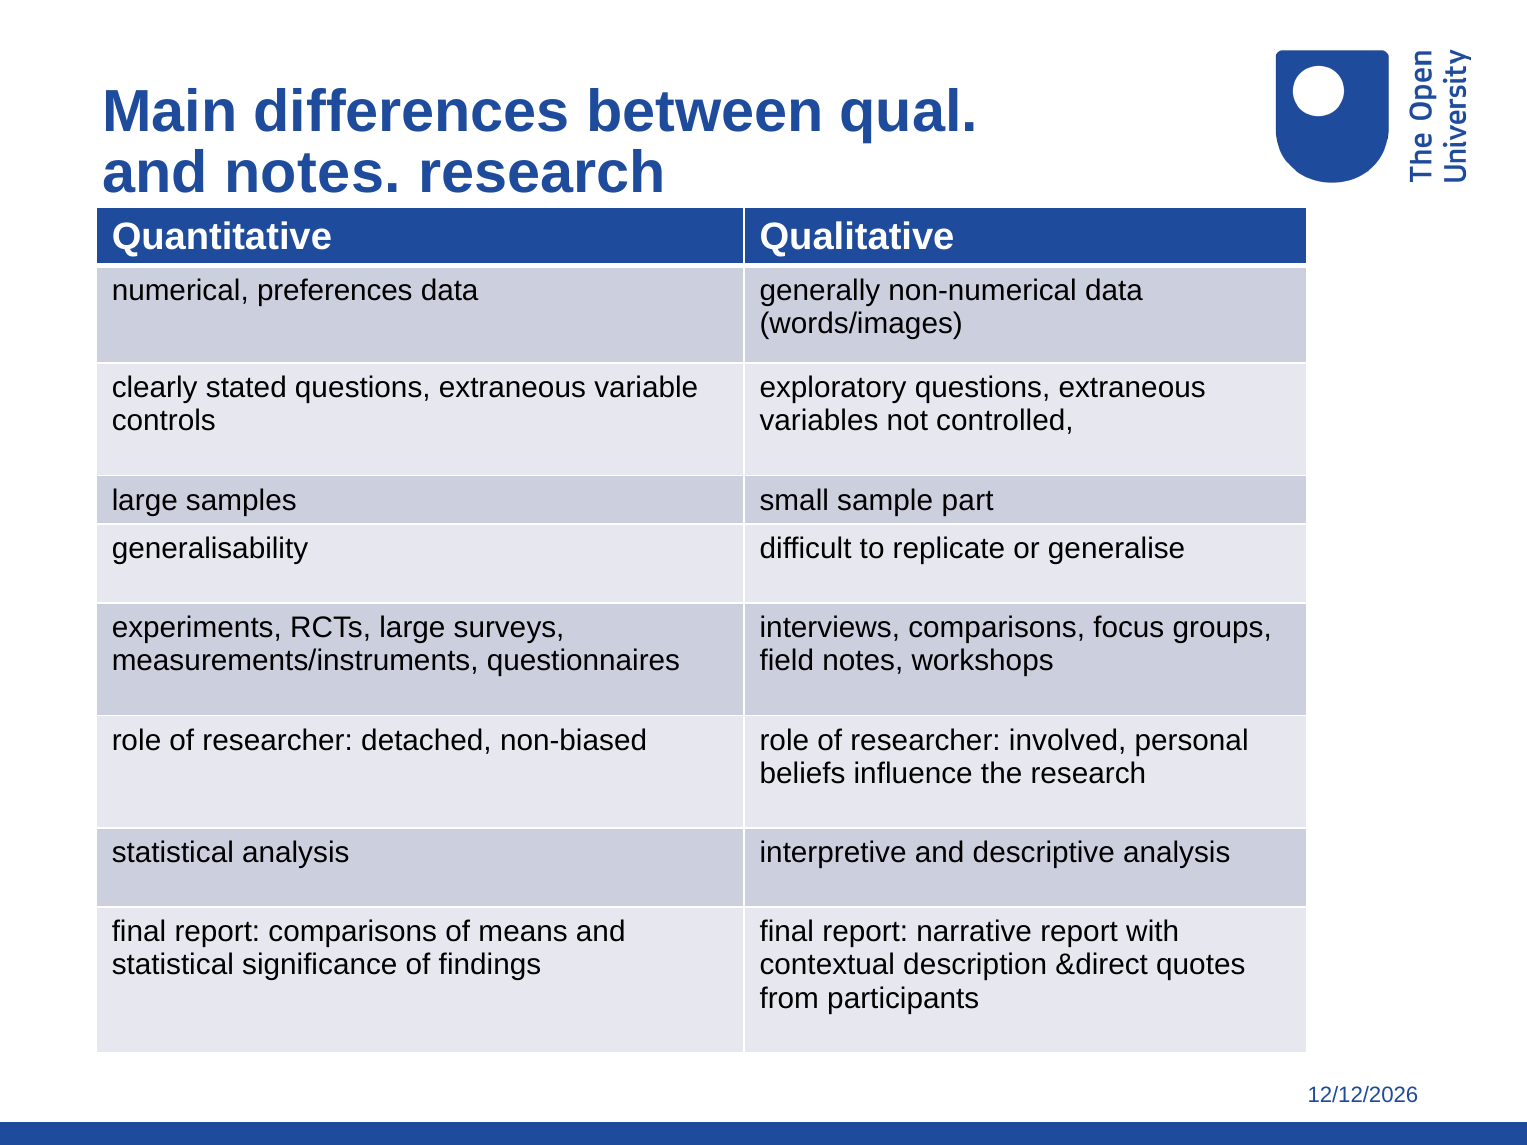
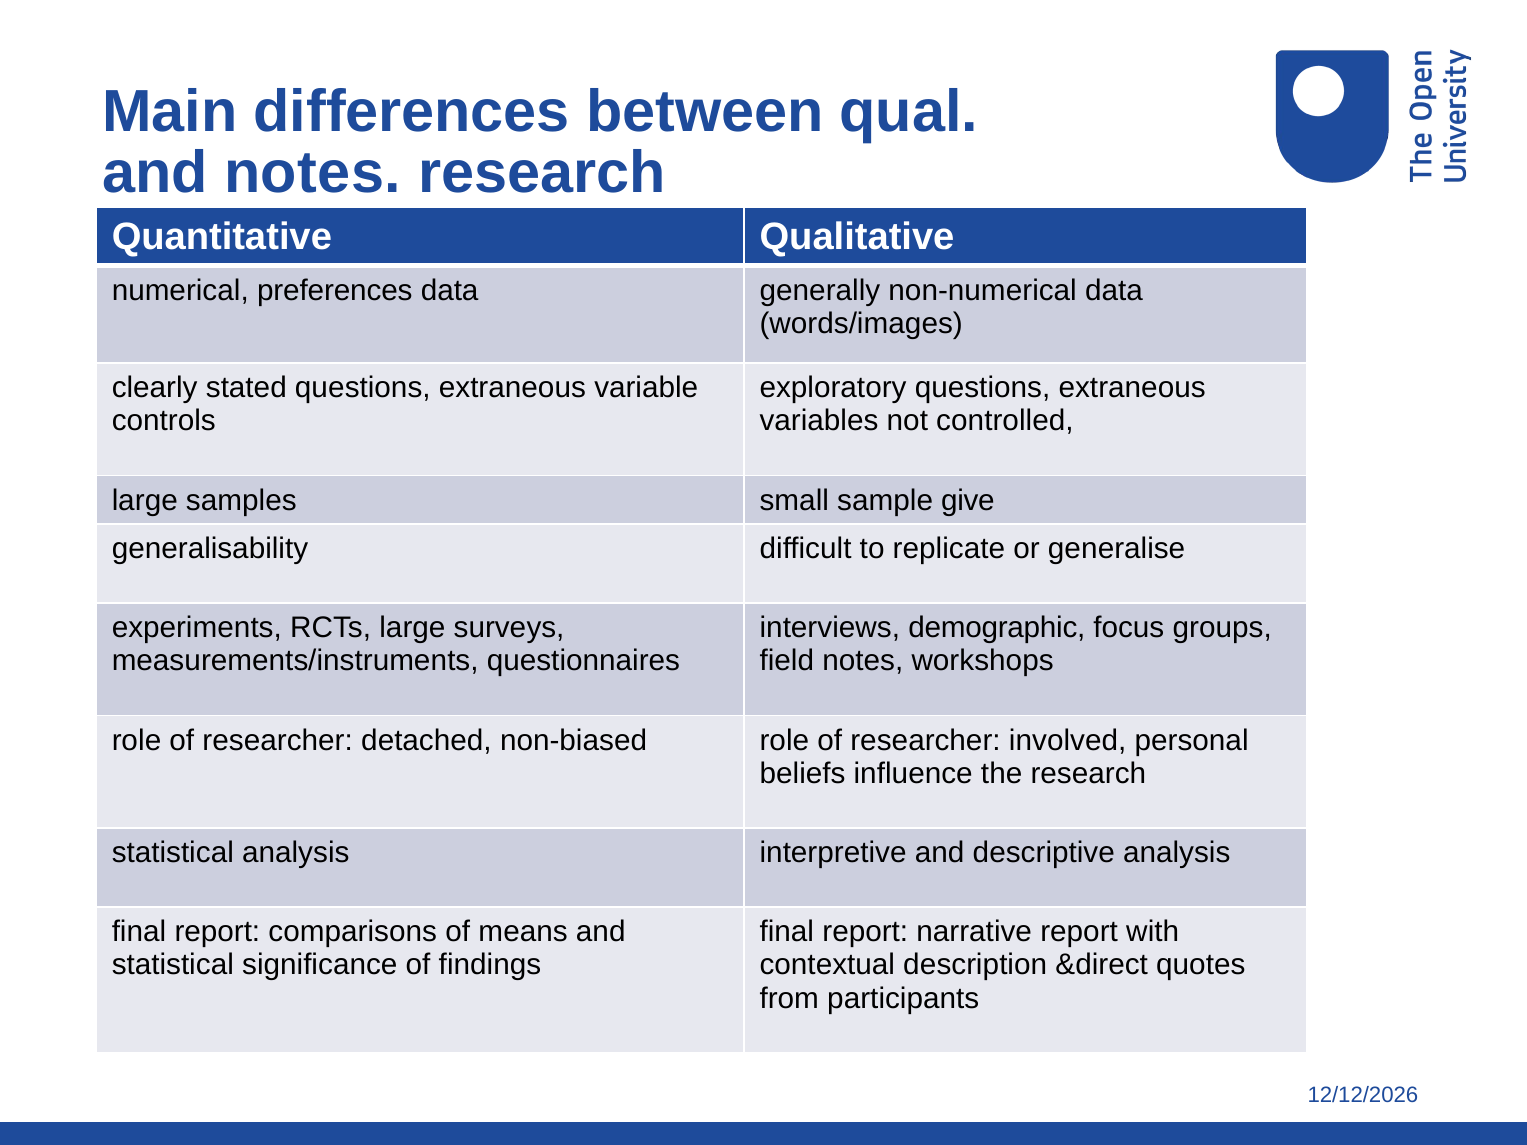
part: part -> give (968, 500)
interviews comparisons: comparisons -> demographic (997, 628)
